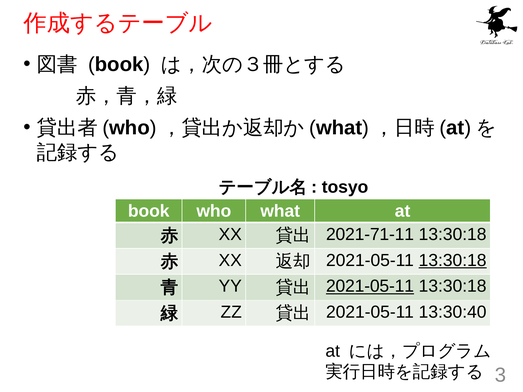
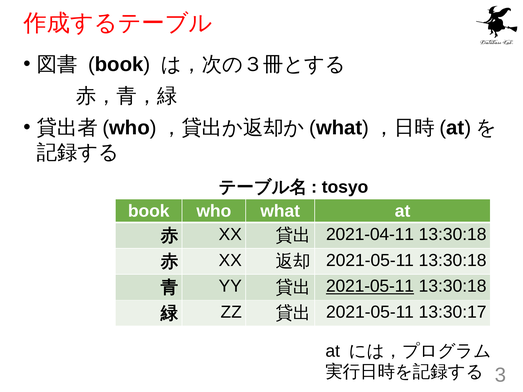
2021-71-11: 2021-71-11 -> 2021-04-11 (370, 235)
13:30:18 underline: present -> none (453, 261)
13:30:40: 13:30:40 -> 13:30:17 (453, 312)
